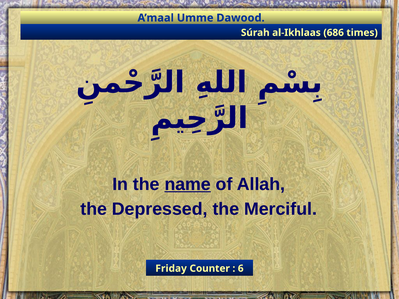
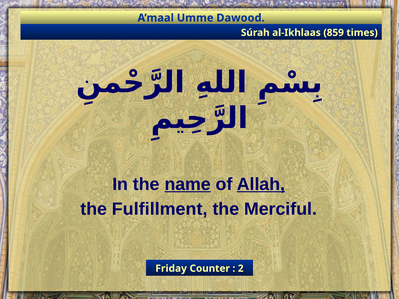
686: 686 -> 859 (334, 33)
Allah underline: none -> present (261, 184)
Depressed: Depressed -> Fulfillment (160, 209)
6: 6 -> 2 (241, 269)
